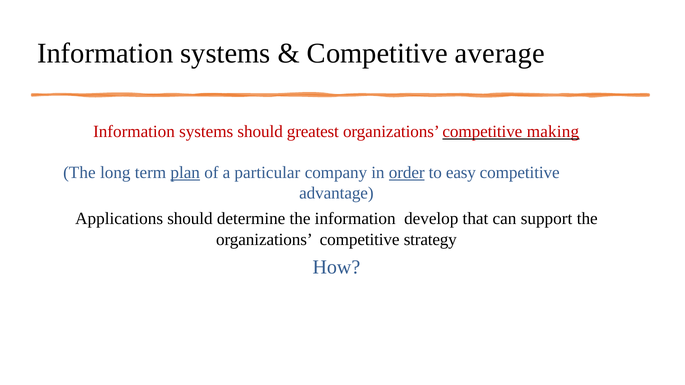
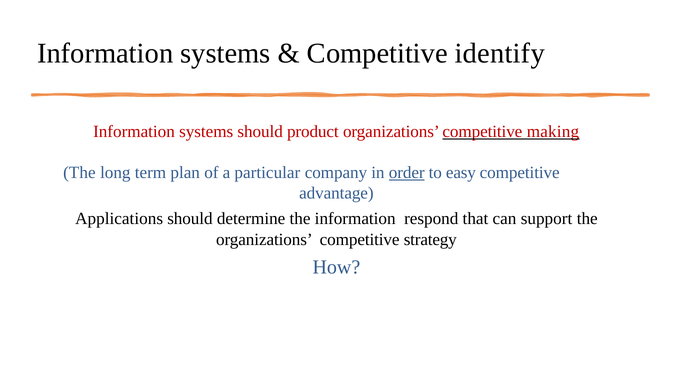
average: average -> identify (500, 54)
greatest: greatest -> product (313, 132)
plan underline: present -> none (185, 173)
develop: develop -> respond (431, 219)
